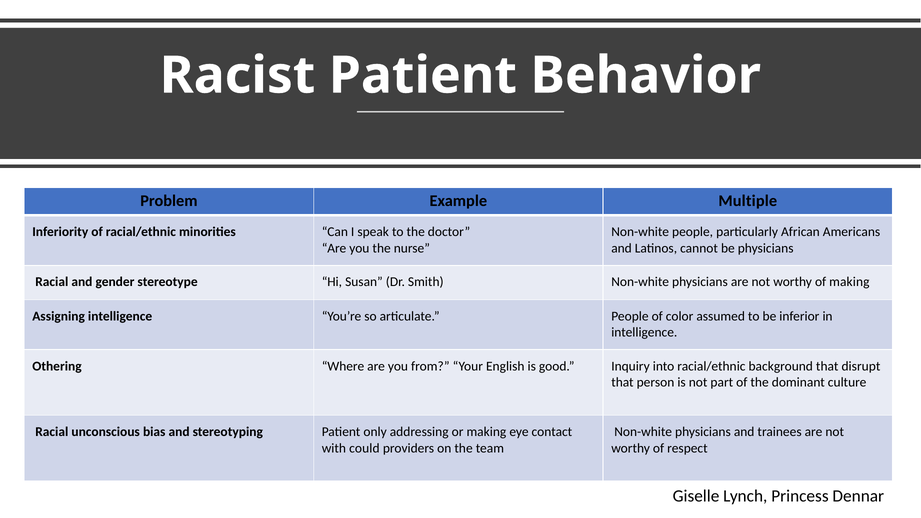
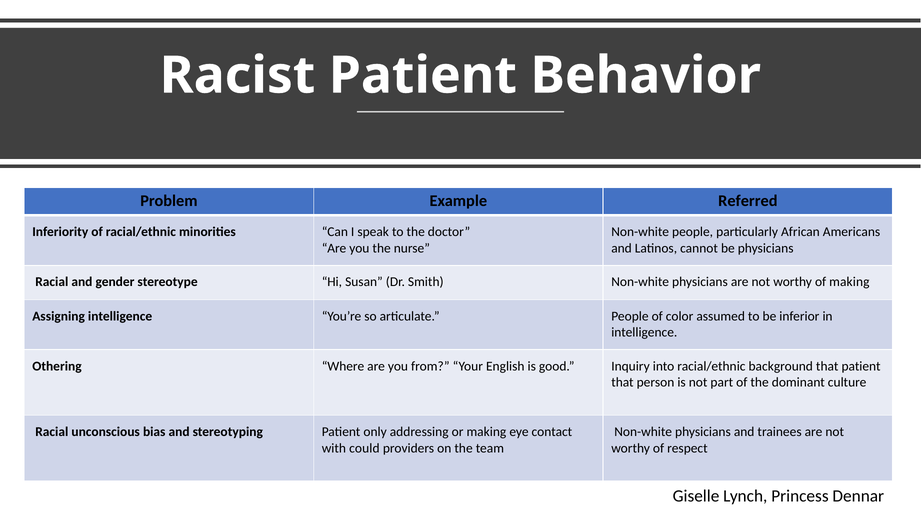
Multiple: Multiple -> Referred (748, 201)
that disrupt: disrupt -> patient (861, 366)
